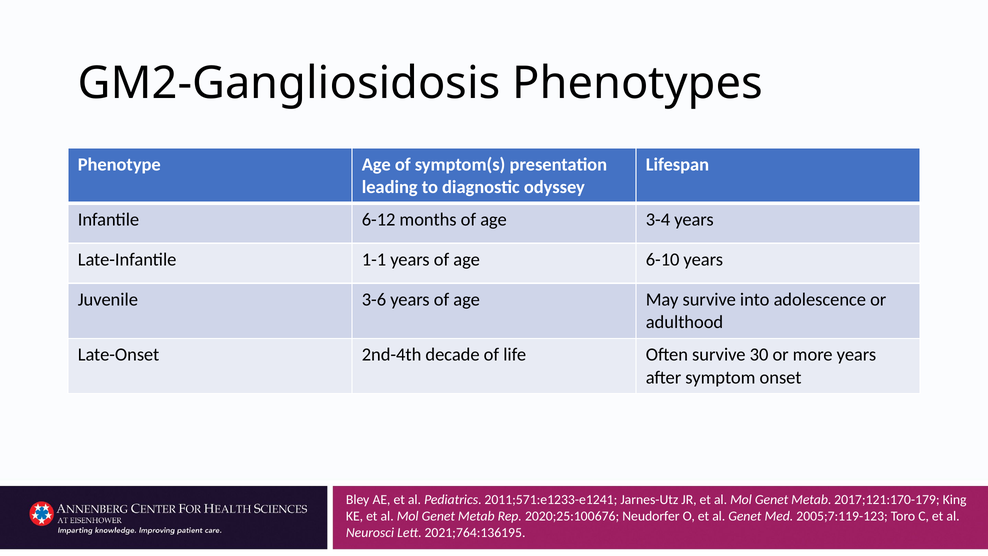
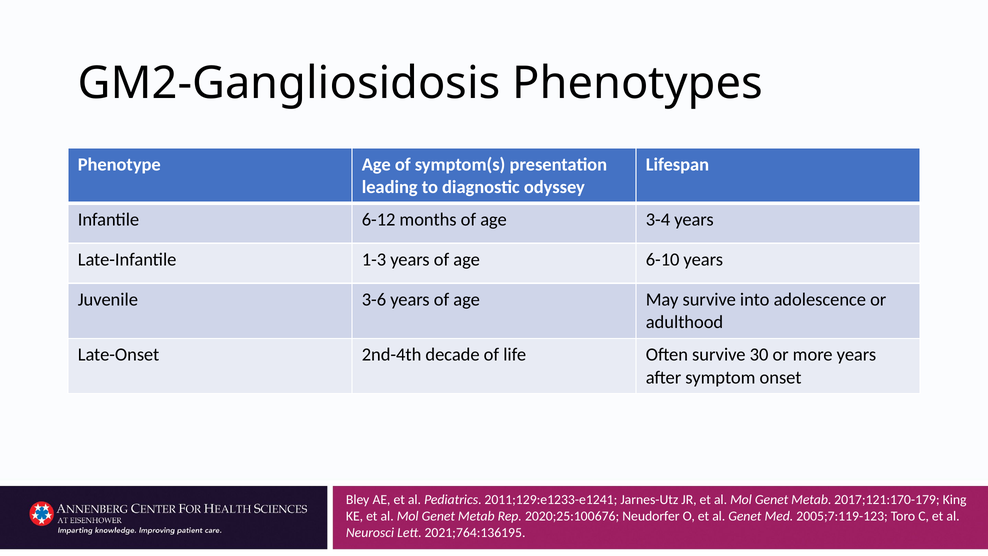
1-1: 1-1 -> 1-3 (374, 260)
2011;571:e1233-e1241: 2011;571:e1233-e1241 -> 2011;129:e1233-e1241 (551, 499)
